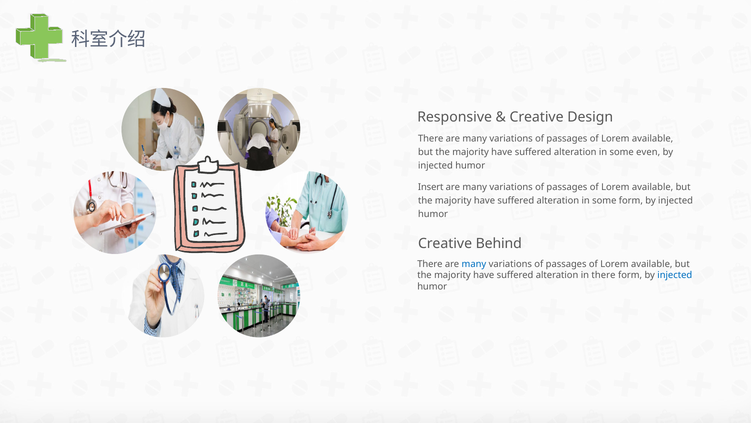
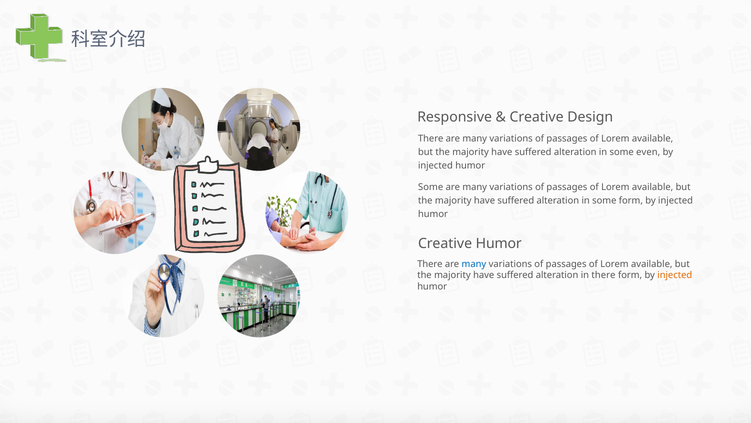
Insert: Insert -> Some (431, 187)
Creative Behind: Behind -> Humor (499, 243)
injected colour: blue -> orange (675, 275)
